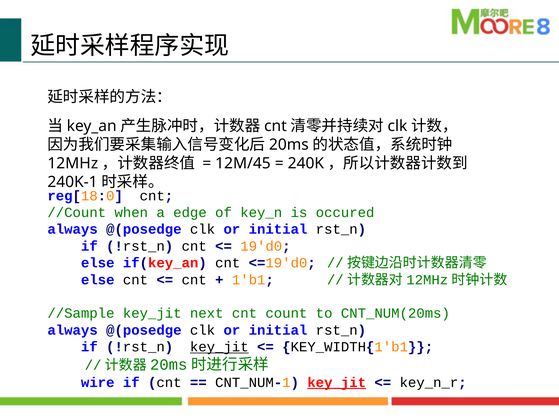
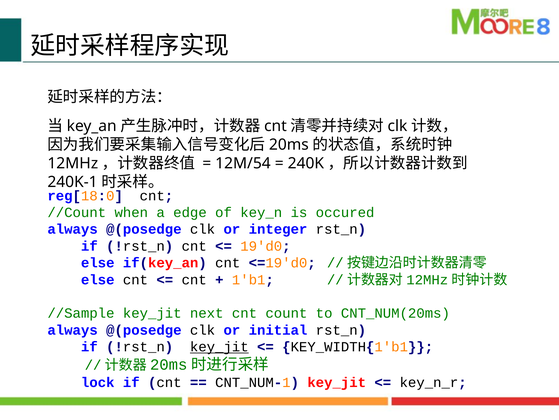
12M/45: 12M/45 -> 12M/54 (243, 163)
initial: initial -> integer (278, 229)
wire: wire -> lock (98, 382)
key_jit underline: present -> none (337, 382)
